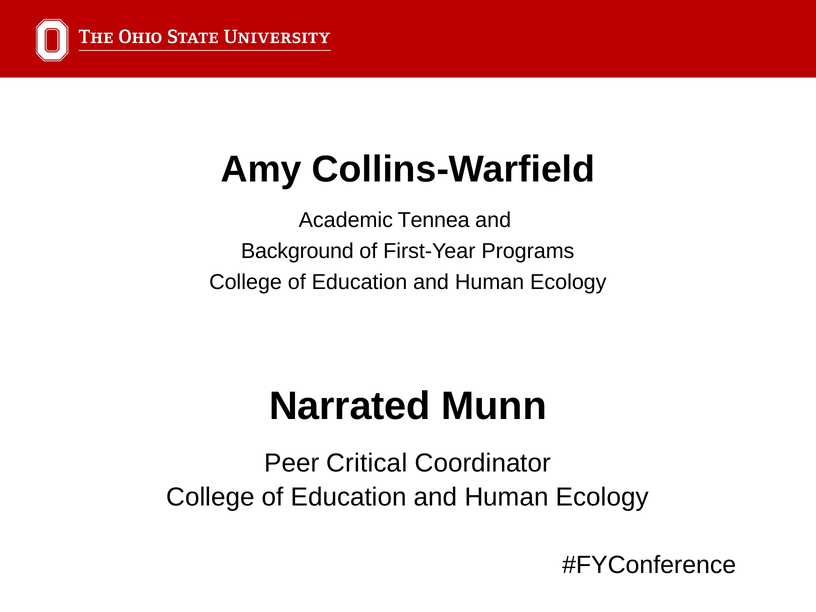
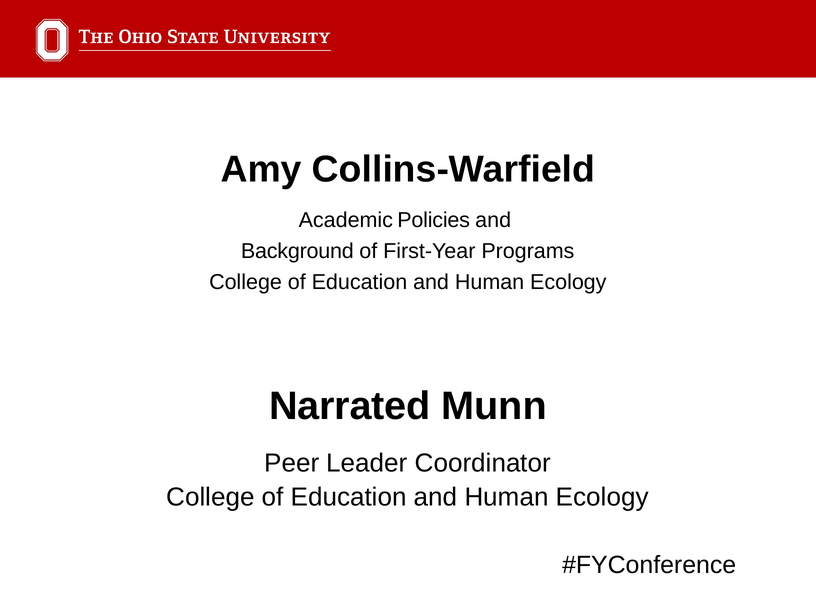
Tennea: Tennea -> Policies (434, 220)
Critical: Critical -> Leader (367, 463)
